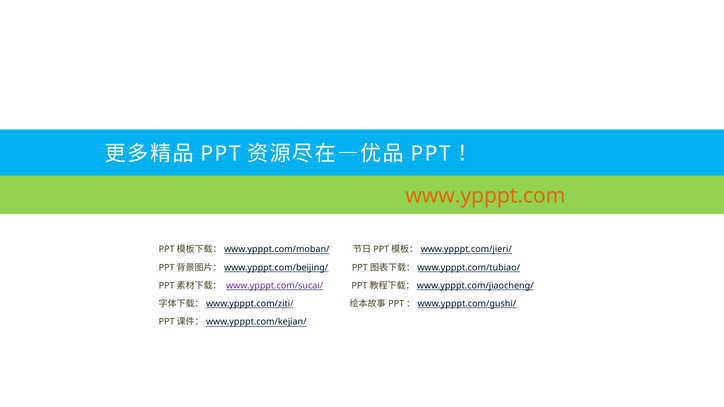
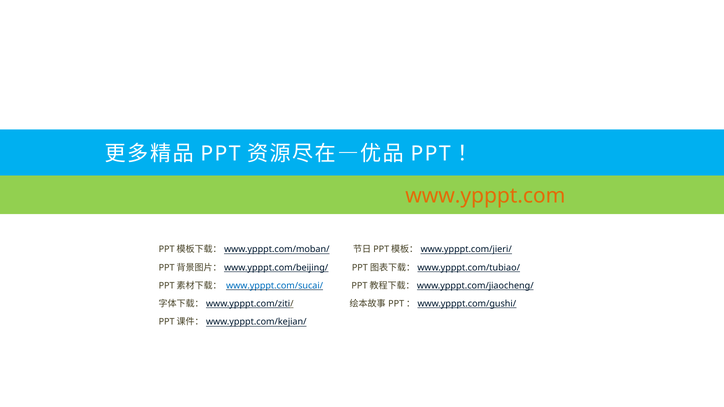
www.ypppt.com/sucai/ colour: purple -> blue (275, 286)
